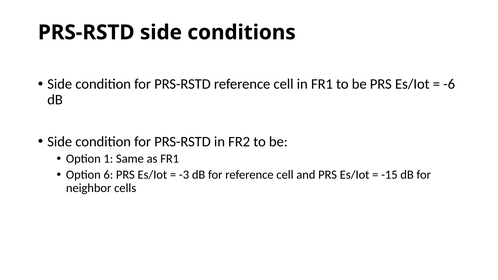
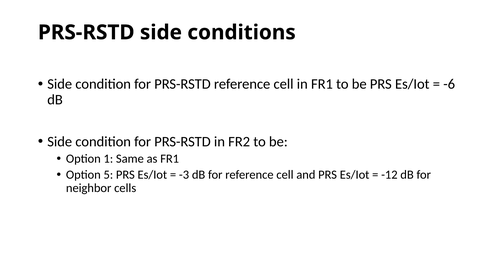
6: 6 -> 5 (108, 175)
-15: -15 -> -12 (389, 175)
